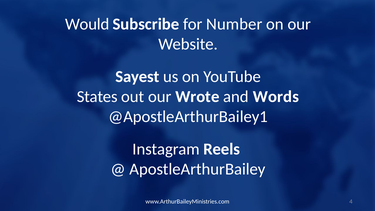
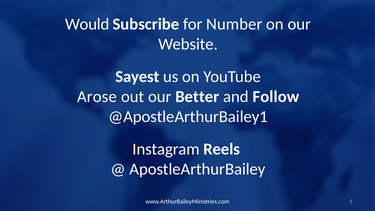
States: States -> Arose (97, 97)
Wrote: Wrote -> Better (197, 97)
Words: Words -> Follow (276, 97)
